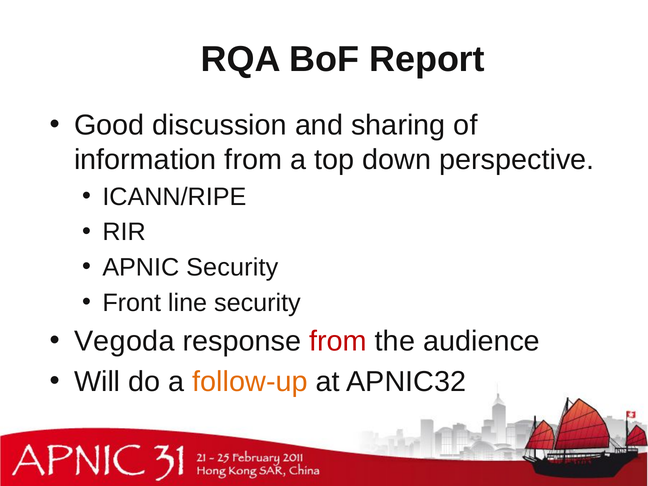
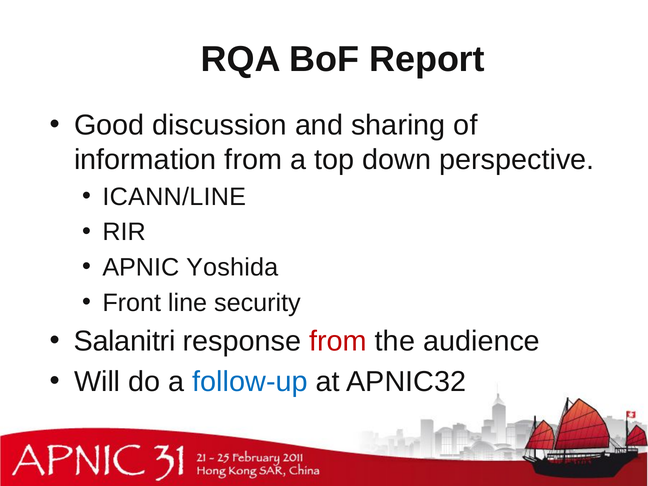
ICANN/RIPE: ICANN/RIPE -> ICANN/LINE (174, 197)
APNIC Security: Security -> Yoshida (232, 267)
Vegoda: Vegoda -> Salanitri (125, 341)
follow-up colour: orange -> blue (250, 382)
